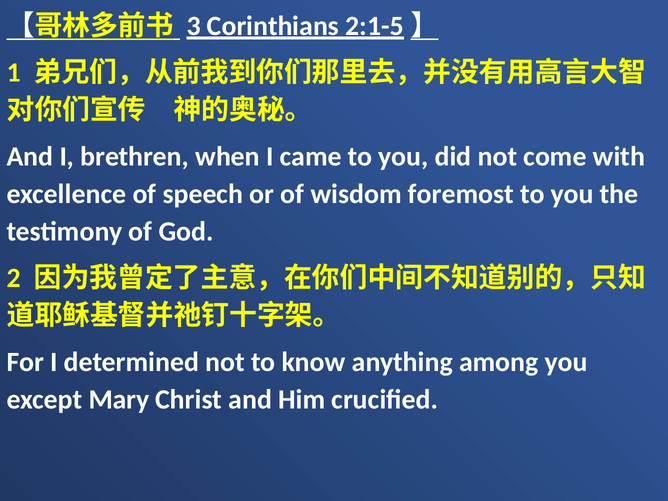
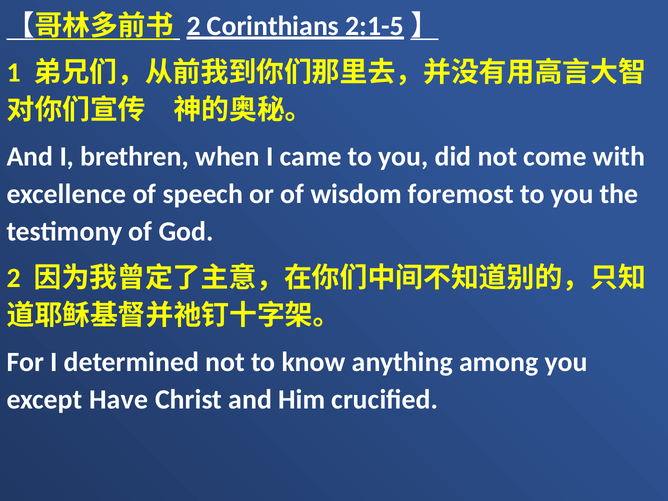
3: 3 -> 2 (194, 26)
Mary: Mary -> Have (119, 400)
